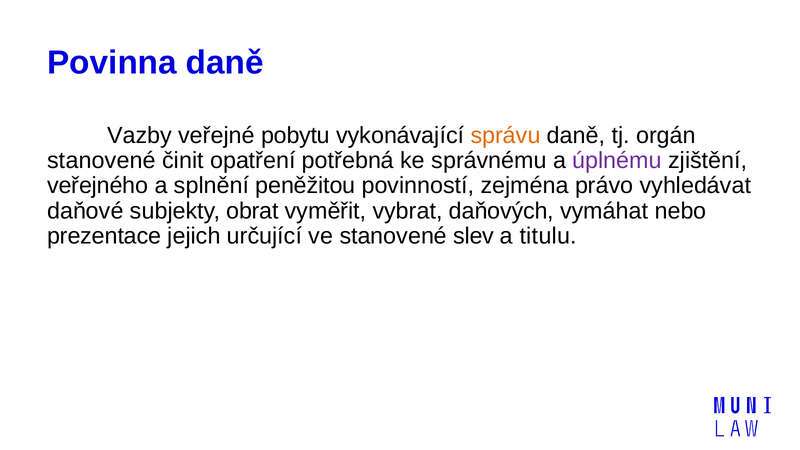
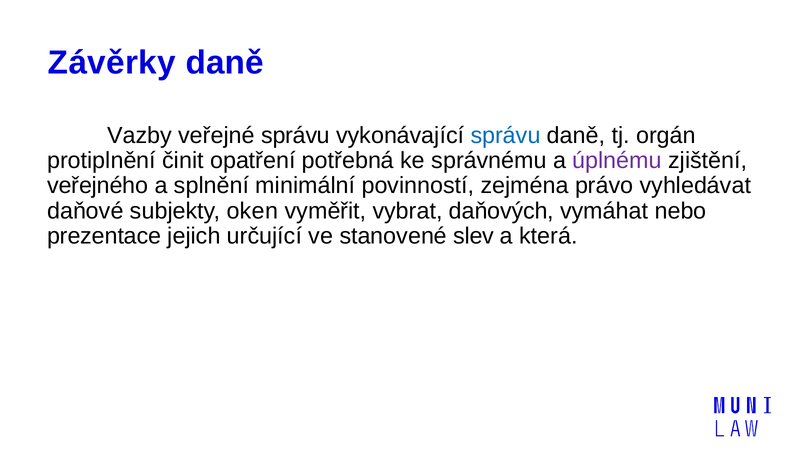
Povinna: Povinna -> Závěrky (112, 63)
veřejné pobytu: pobytu -> správu (296, 135)
správu colour: orange -> blue (506, 135)
stanovené: stanovené -> protiplnění (102, 161)
peněžitou: peněžitou -> minimální (305, 186)
obrat: obrat -> oken (252, 211)
titulu: titulu -> která (548, 236)
